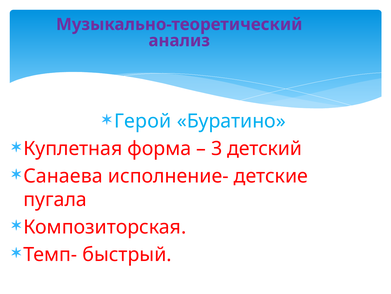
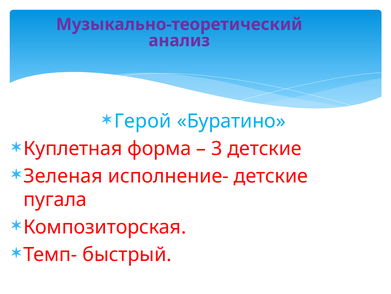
3 детский: детский -> детские (264, 148)
Санаева: Санаева -> Зеленая (63, 176)
